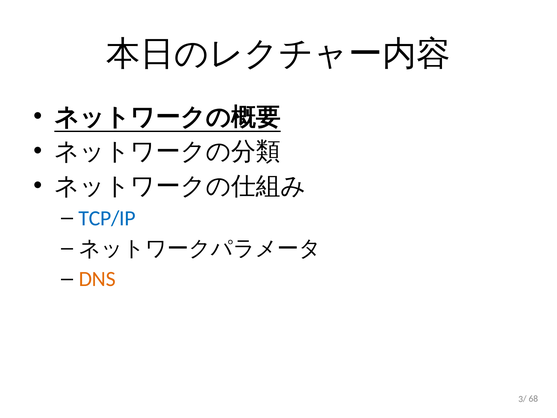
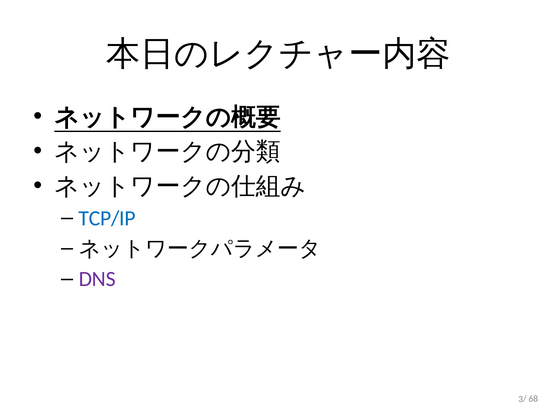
DNS colour: orange -> purple (97, 279)
